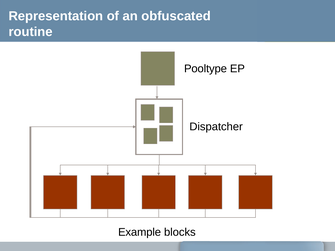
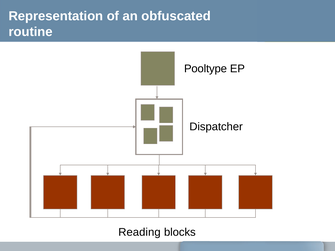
Example: Example -> Reading (139, 232)
